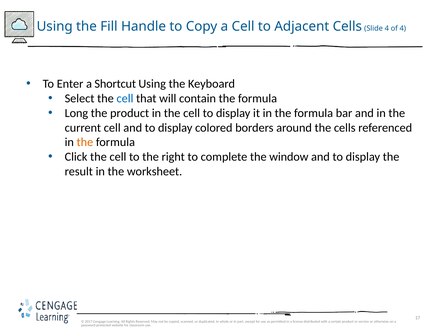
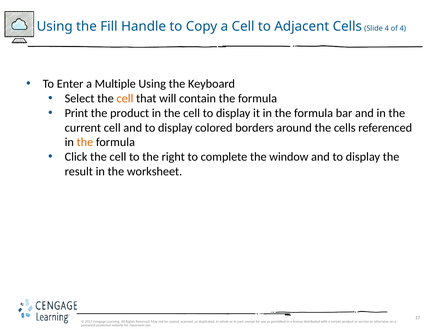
Shortcut: Shortcut -> Multiple (115, 84)
cell colour: blue -> orange (125, 98)
Long: Long -> Print (76, 113)
